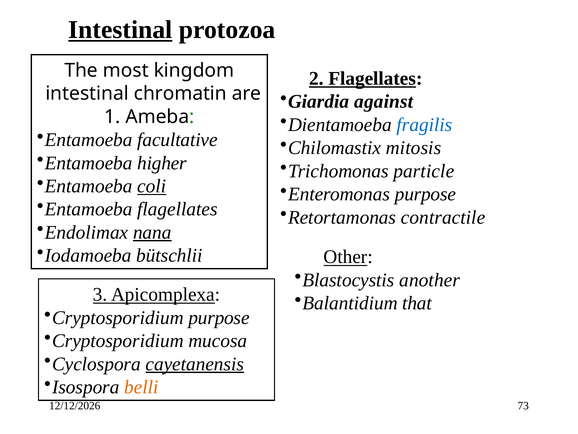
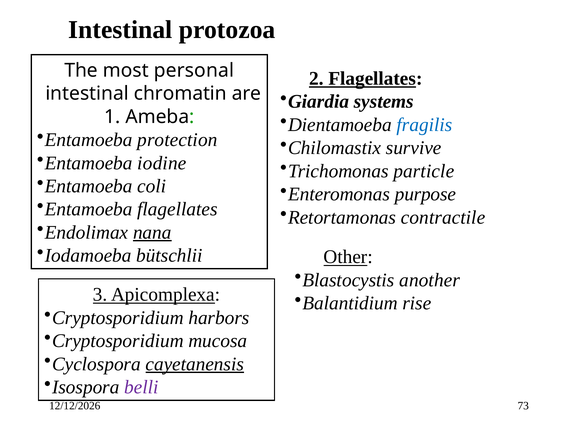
Intestinal underline: present -> none (120, 30)
kingdom: kingdom -> personal (194, 70)
against: against -> systems (384, 101)
facultative: facultative -> protection (177, 140)
mitosis: mitosis -> survive (414, 148)
higher: higher -> iodine (162, 163)
coli underline: present -> none (152, 186)
that: that -> rise (417, 303)
Cryptosporidium purpose: purpose -> harbors (219, 317)
belli colour: orange -> purple (141, 387)
